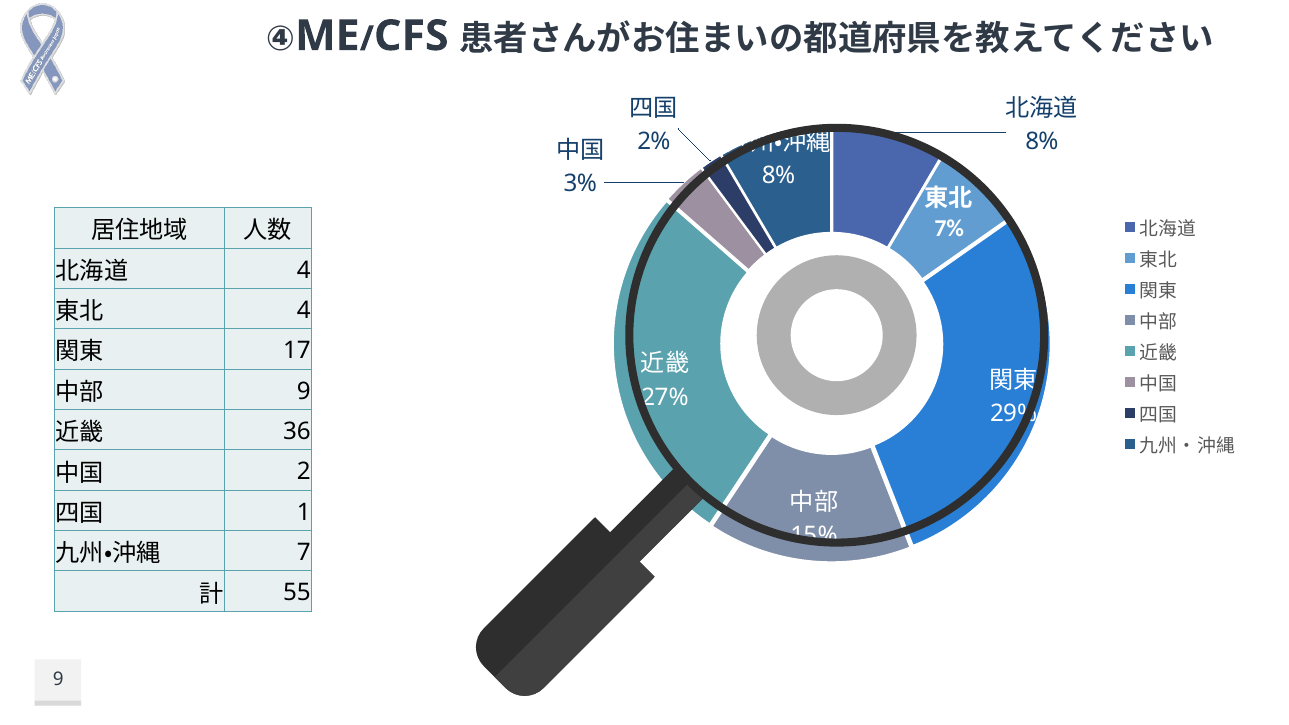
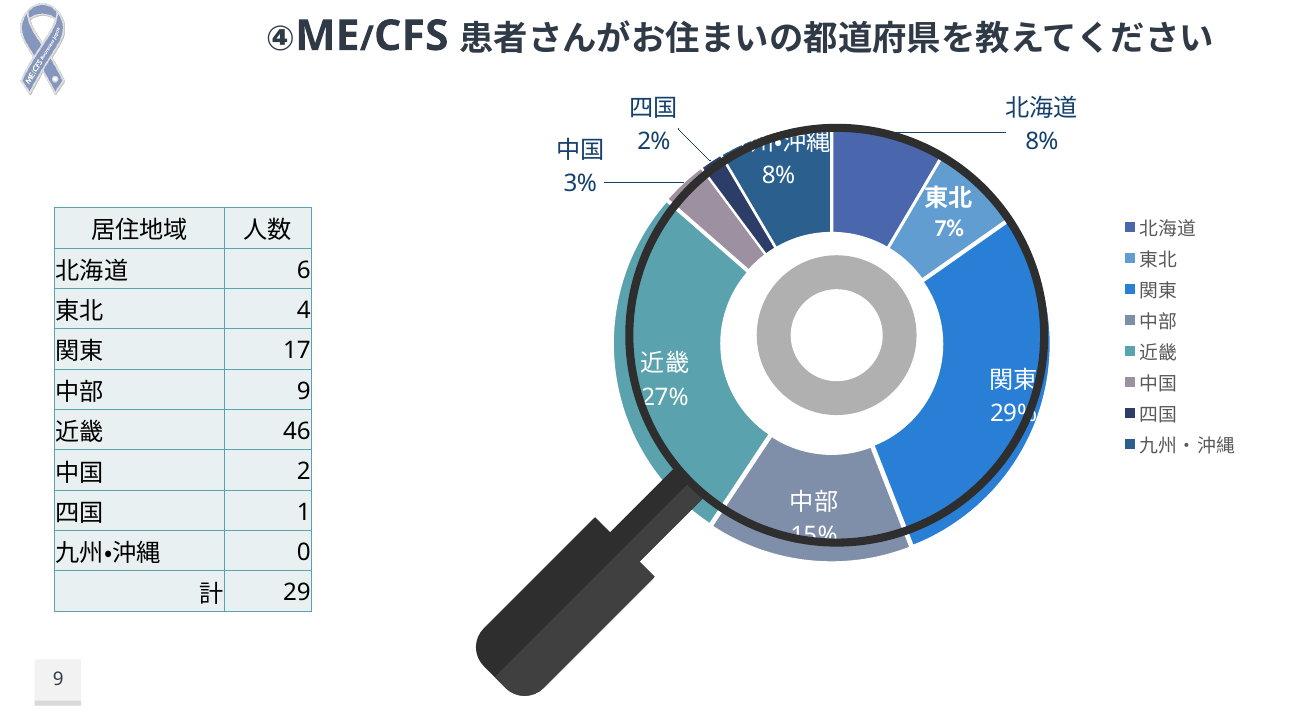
4: 4 -> 6 (304, 270)
36: 36 -> 46 (297, 432)
7: 7 -> 0 (304, 553)
55: 55 -> 29 (297, 593)
